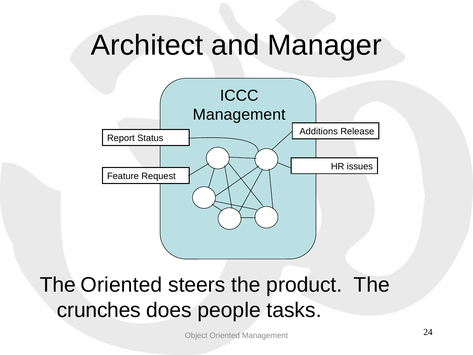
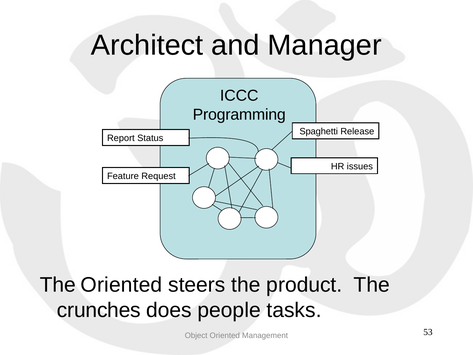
Management: Management -> Programming (239, 114)
Additions: Additions -> Spaghetti (319, 131)
24: 24 -> 53 (428, 332)
